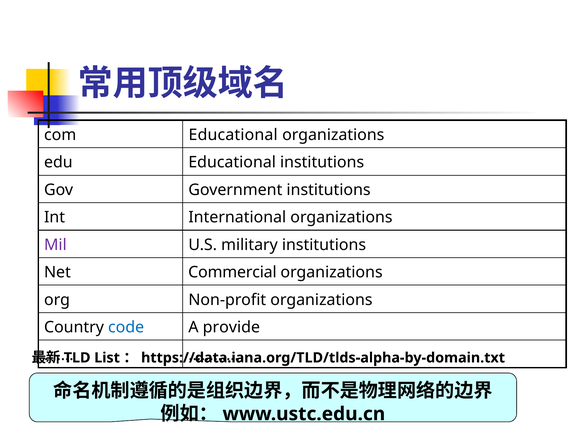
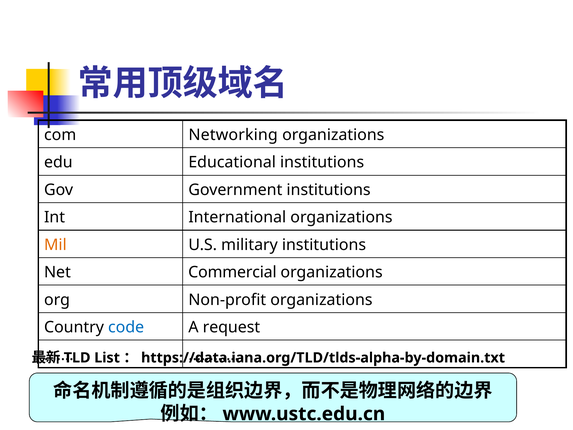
com Educational: Educational -> Networking (233, 135)
Mil colour: purple -> orange (55, 245)
provide: provide -> request (231, 327)
